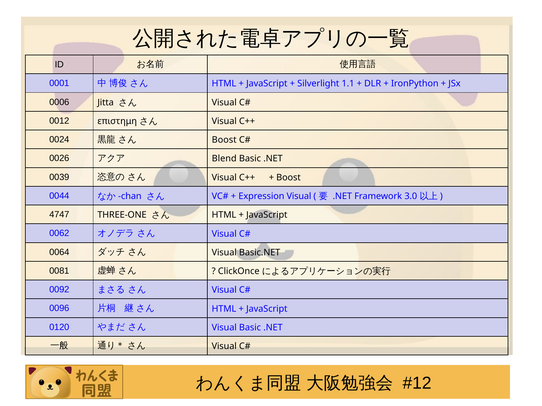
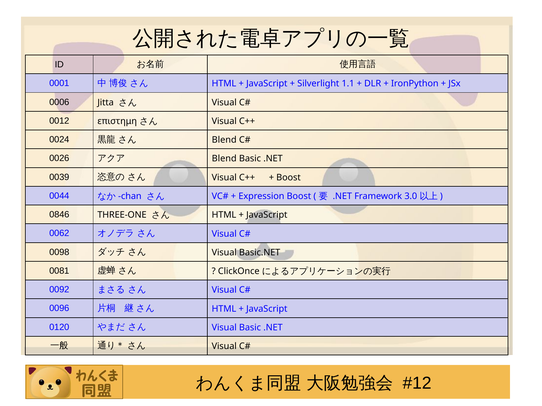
Boost: Boost -> Blend (224, 140)
Expression Visual: Visual -> Boost (299, 196)
4747: 4747 -> 0846 (59, 215)
0064: 0064 -> 0098 (59, 252)
